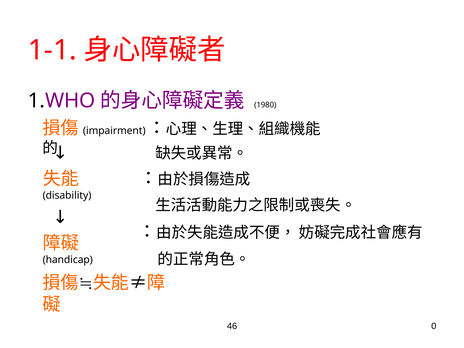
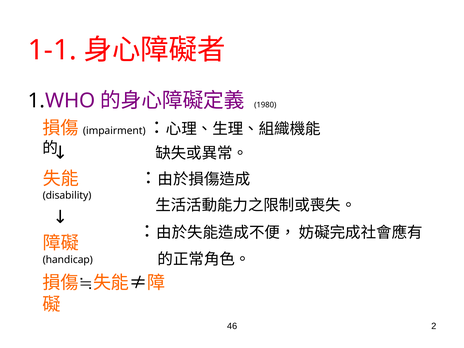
0: 0 -> 2 (434, 326)
